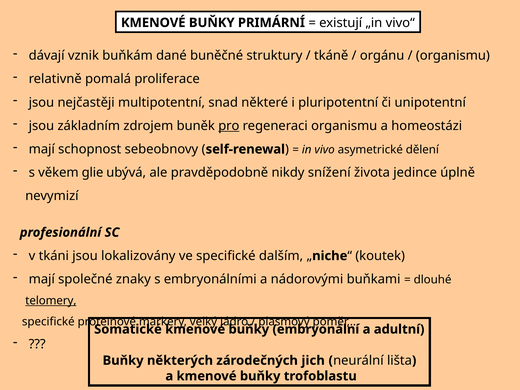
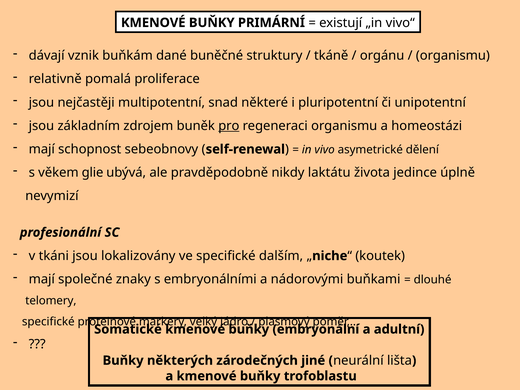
snížení: snížení -> laktátu (329, 173)
telomery underline: present -> none (51, 301)
jich: jich -> jiné (313, 360)
